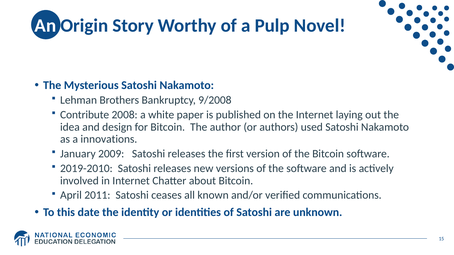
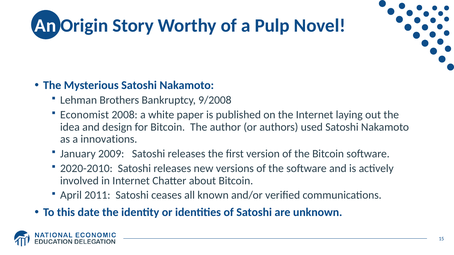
Contribute: Contribute -> Economist (85, 115)
2019-2010: 2019-2010 -> 2020-2010 (86, 169)
